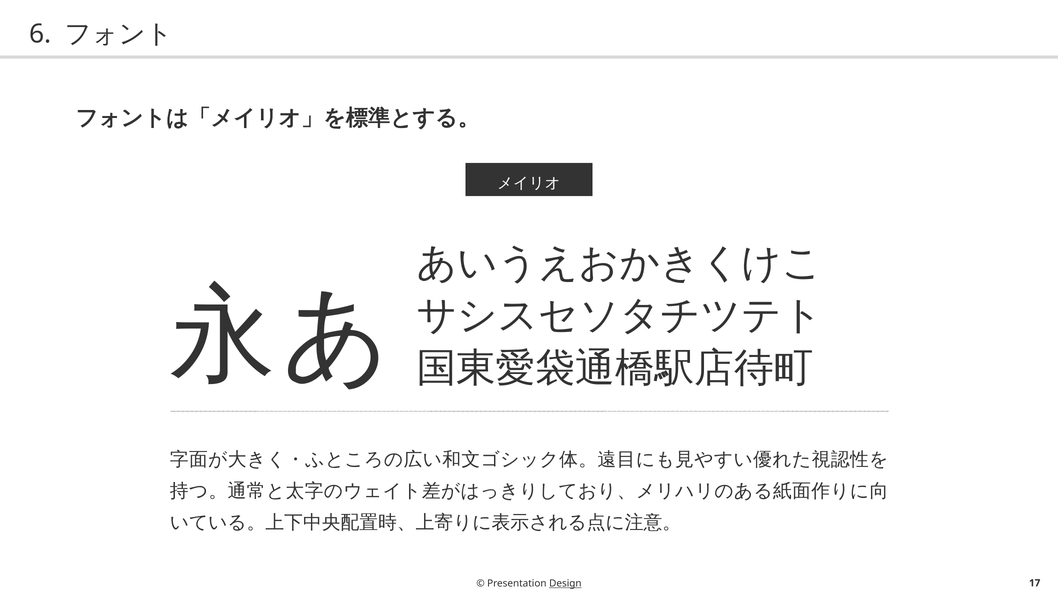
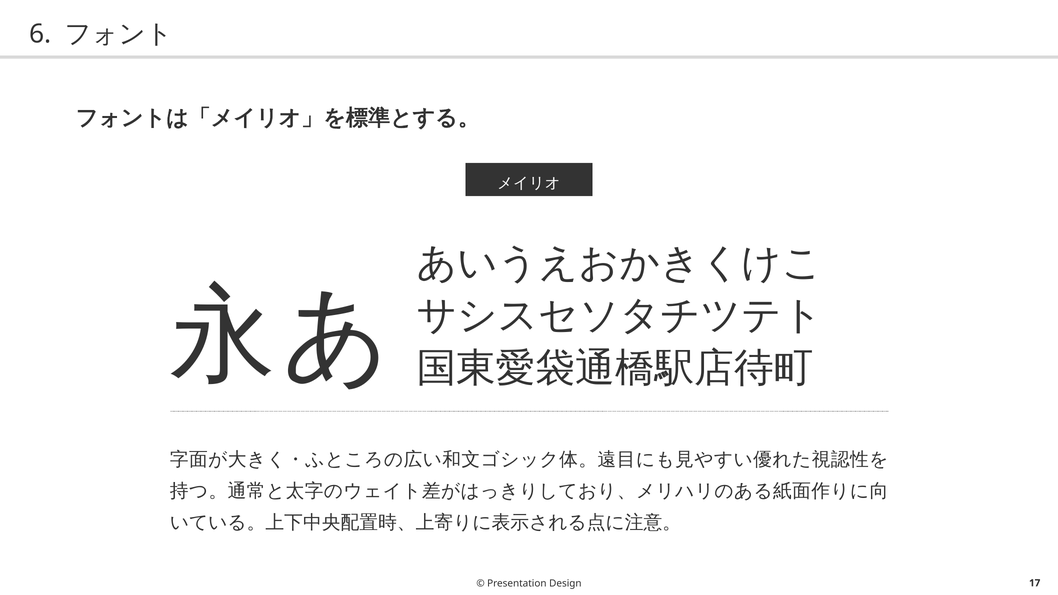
Design underline: present -> none (565, 583)
